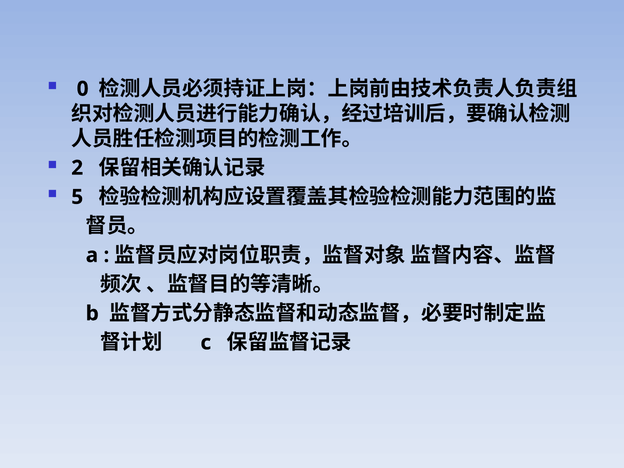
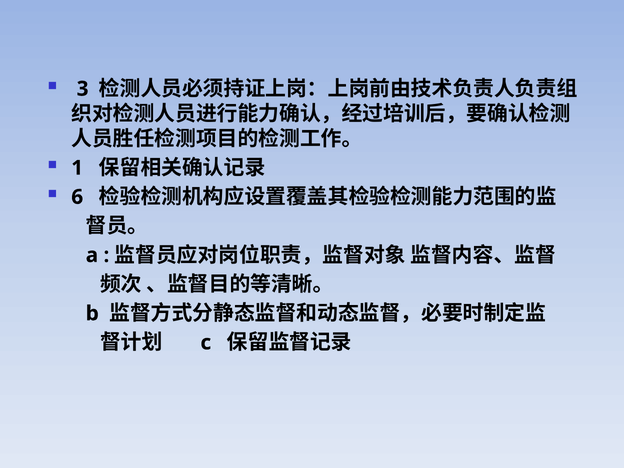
0: 0 -> 3 (83, 89)
2: 2 -> 1 (77, 168)
5: 5 -> 6 (77, 197)
